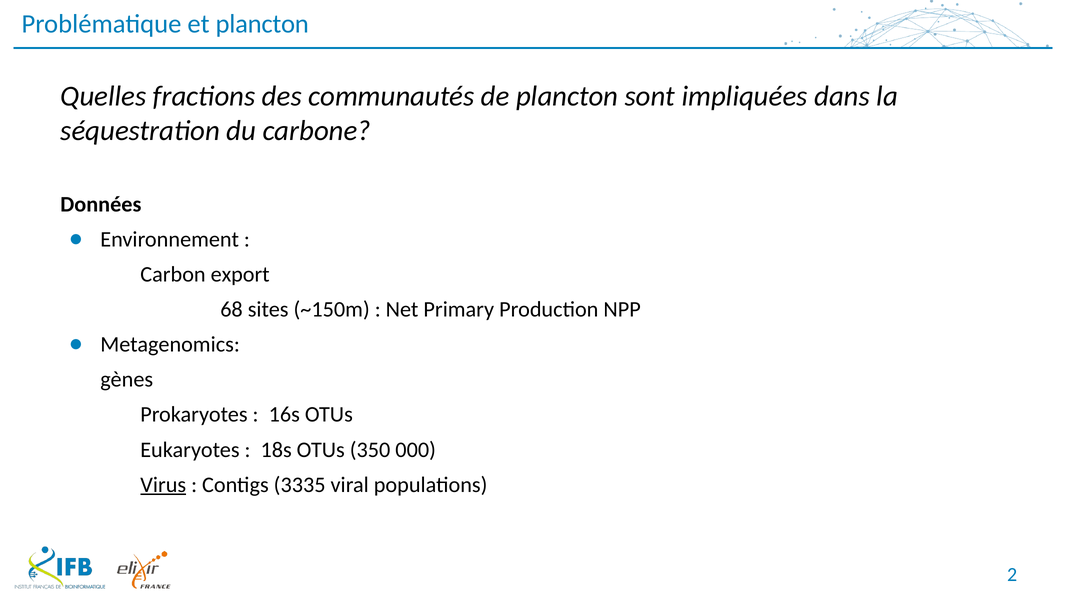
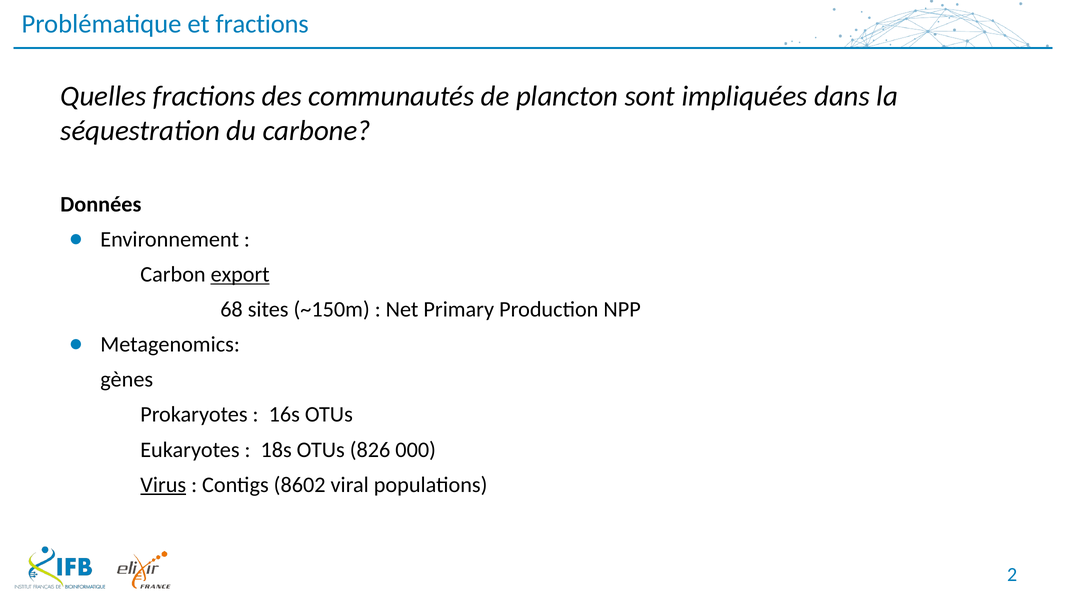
et plancton: plancton -> fractions (262, 24)
export underline: none -> present (240, 275)
350: 350 -> 826 (370, 450)
3335: 3335 -> 8602 (300, 485)
